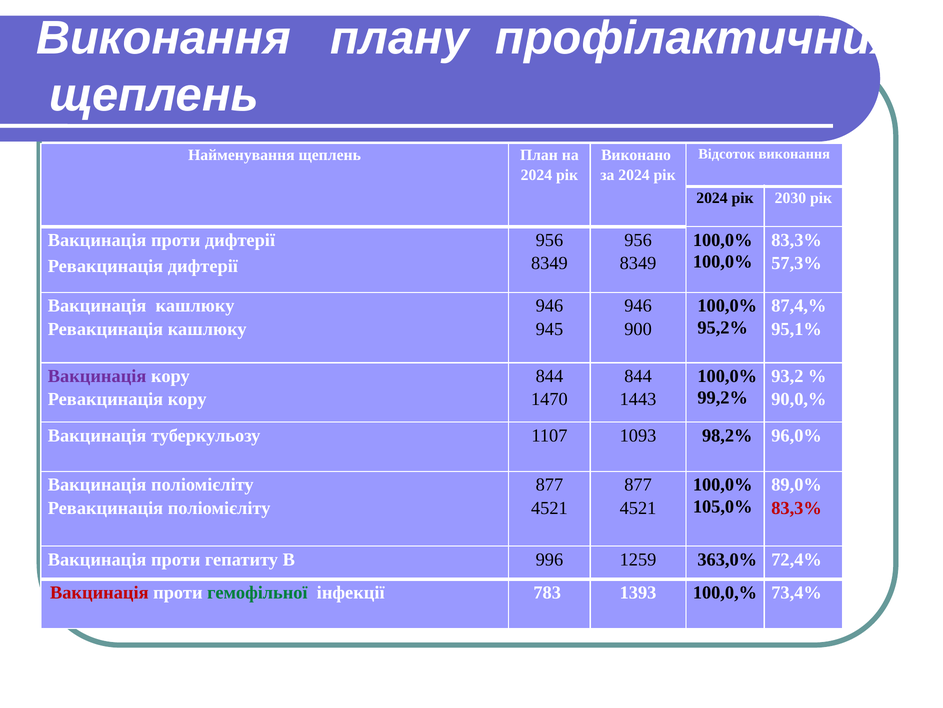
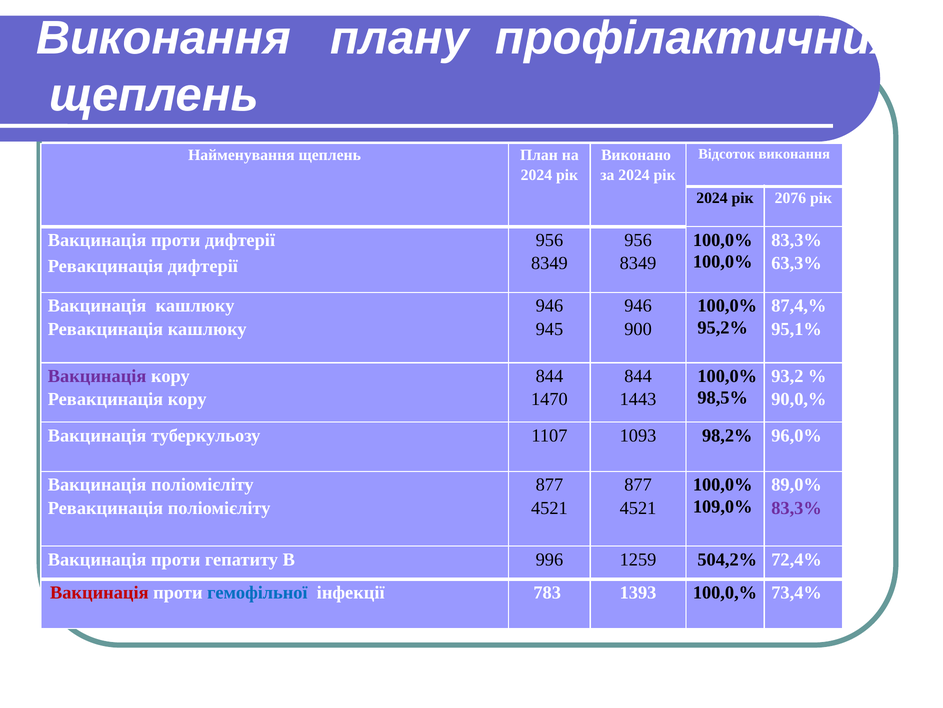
2030: 2030 -> 2076 (790, 198)
57,3%: 57,3% -> 63,3% (797, 263)
99,2%: 99,2% -> 98,5% (723, 397)
105,0%: 105,0% -> 109,0% (723, 506)
83,3% colour: red -> purple (797, 508)
363,0%: 363,0% -> 504,2% (727, 559)
гемофільної colour: green -> blue (257, 592)
